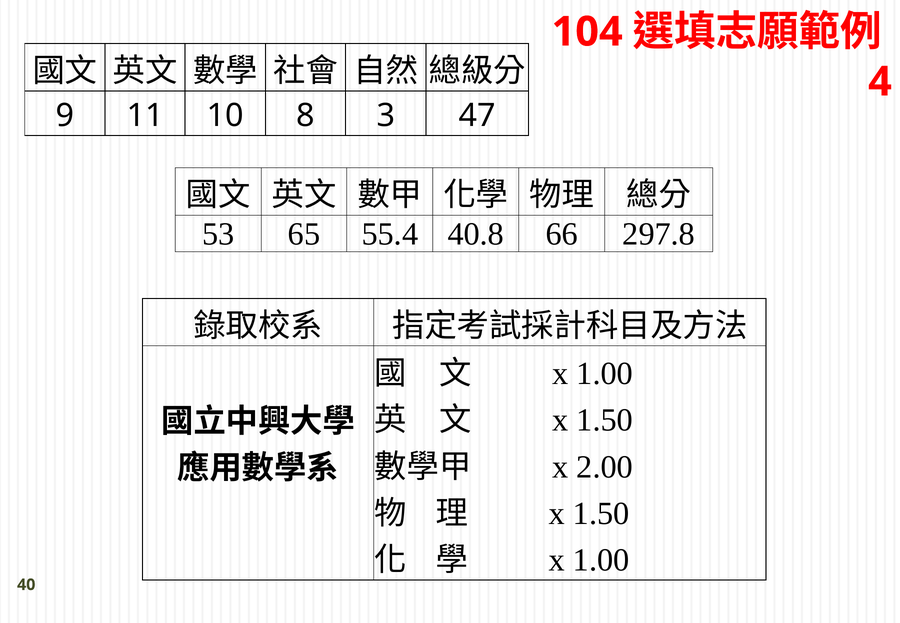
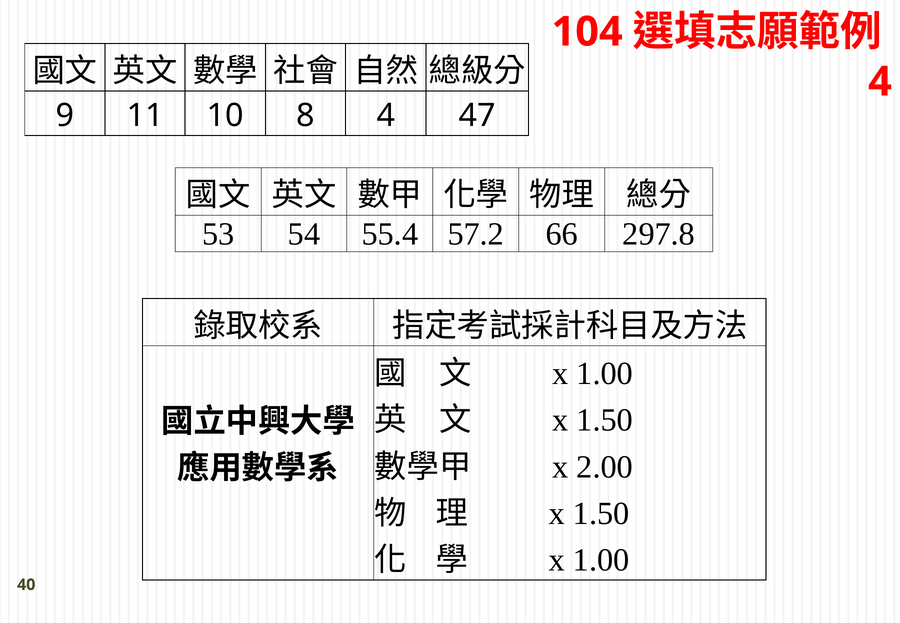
8 3: 3 -> 4 (386, 116)
65: 65 -> 54 (304, 234)
40.8: 40.8 -> 57.2 (476, 234)
